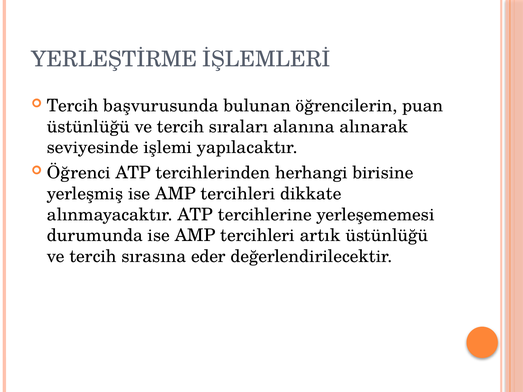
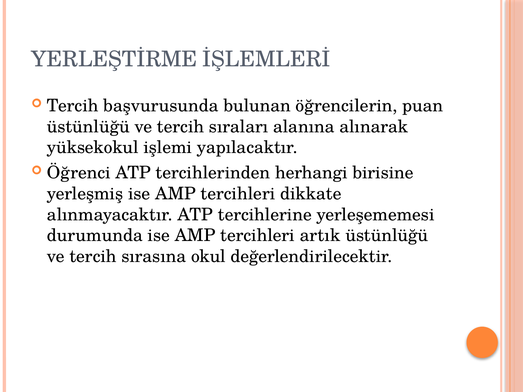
seviyesinde: seviyesinde -> yüksekokul (93, 148)
eder: eder -> okul (208, 257)
